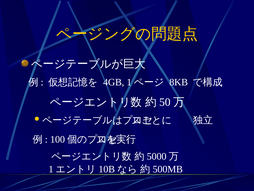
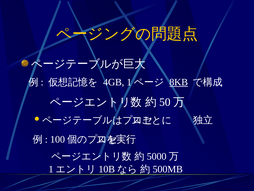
8KB underline: none -> present (179, 82)
